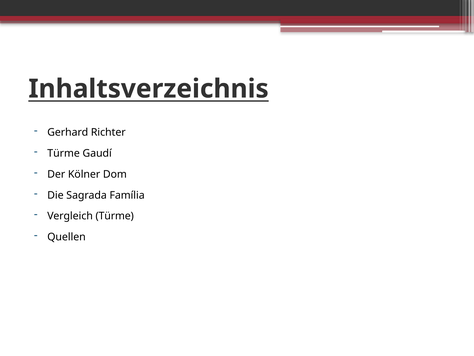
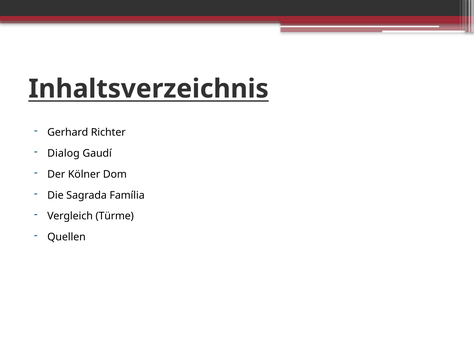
Türme: Türme -> Dialog (64, 153)
